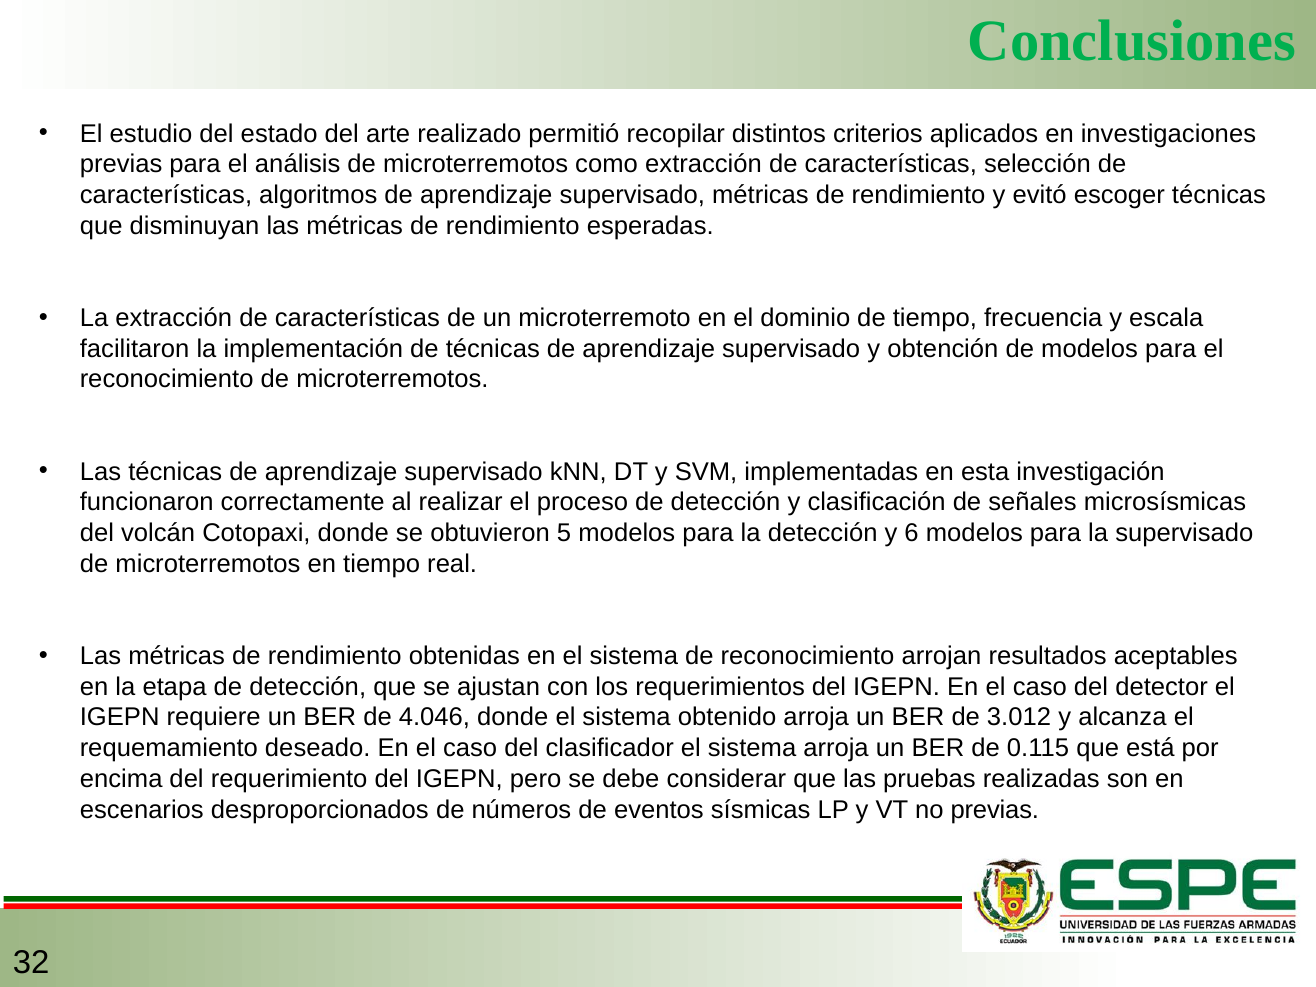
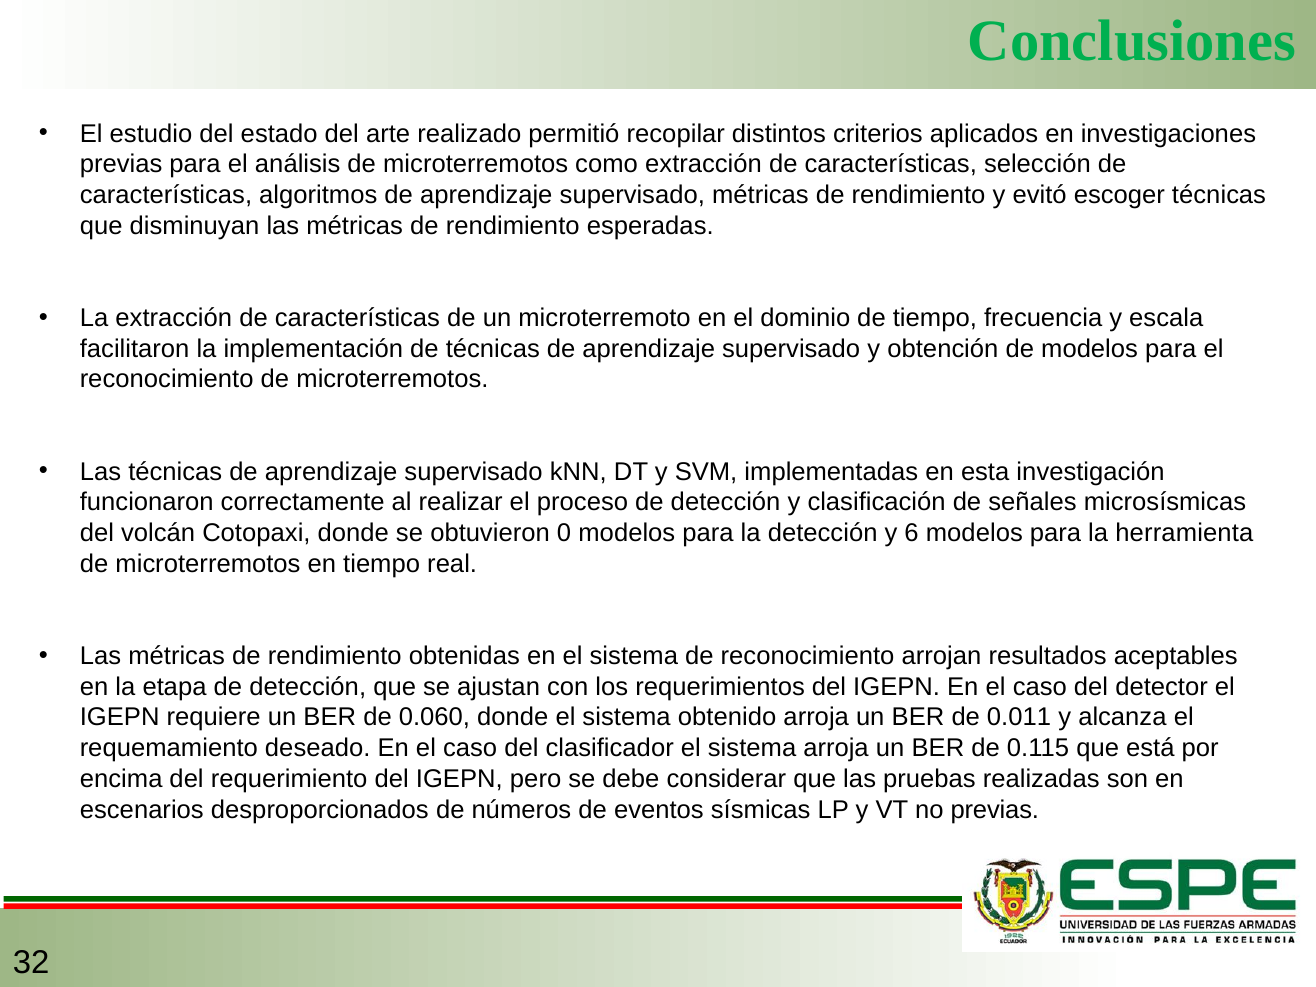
5: 5 -> 0 (564, 533)
la supervisado: supervisado -> herramienta (1184, 533)
4.046: 4.046 -> 0.060 (434, 717)
3.012: 3.012 -> 0.011 (1019, 717)
